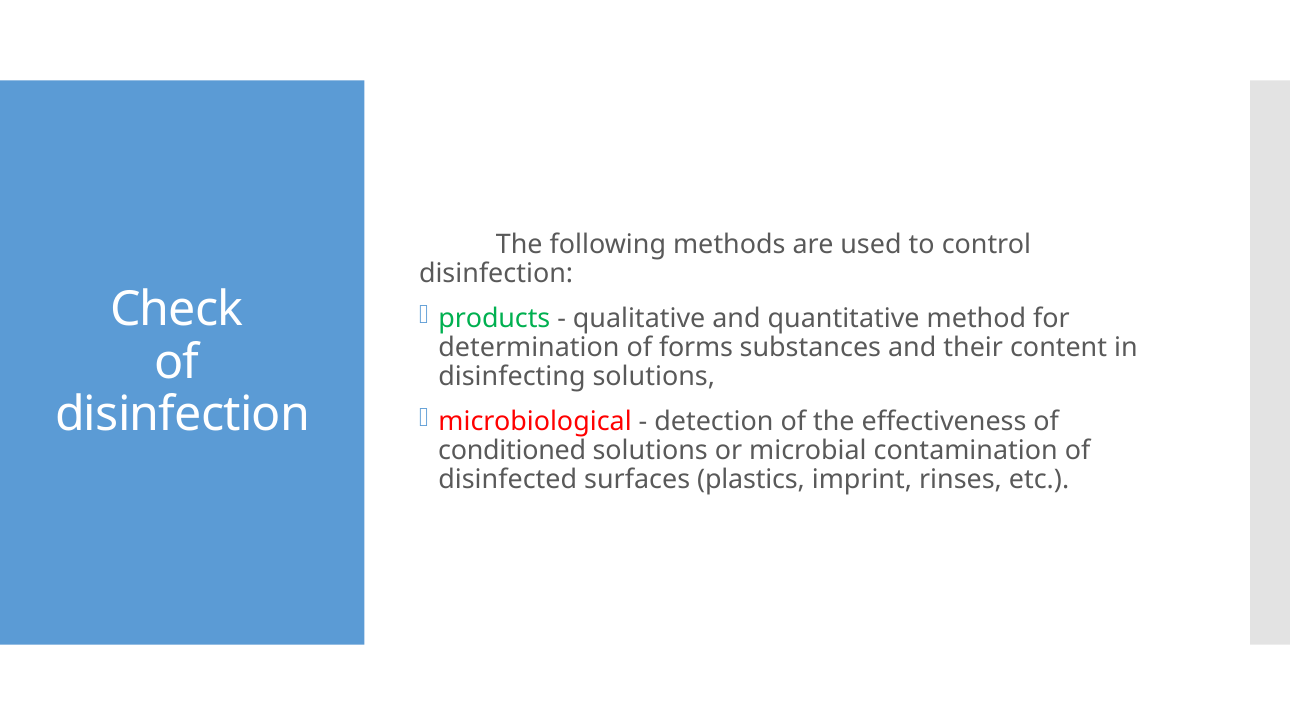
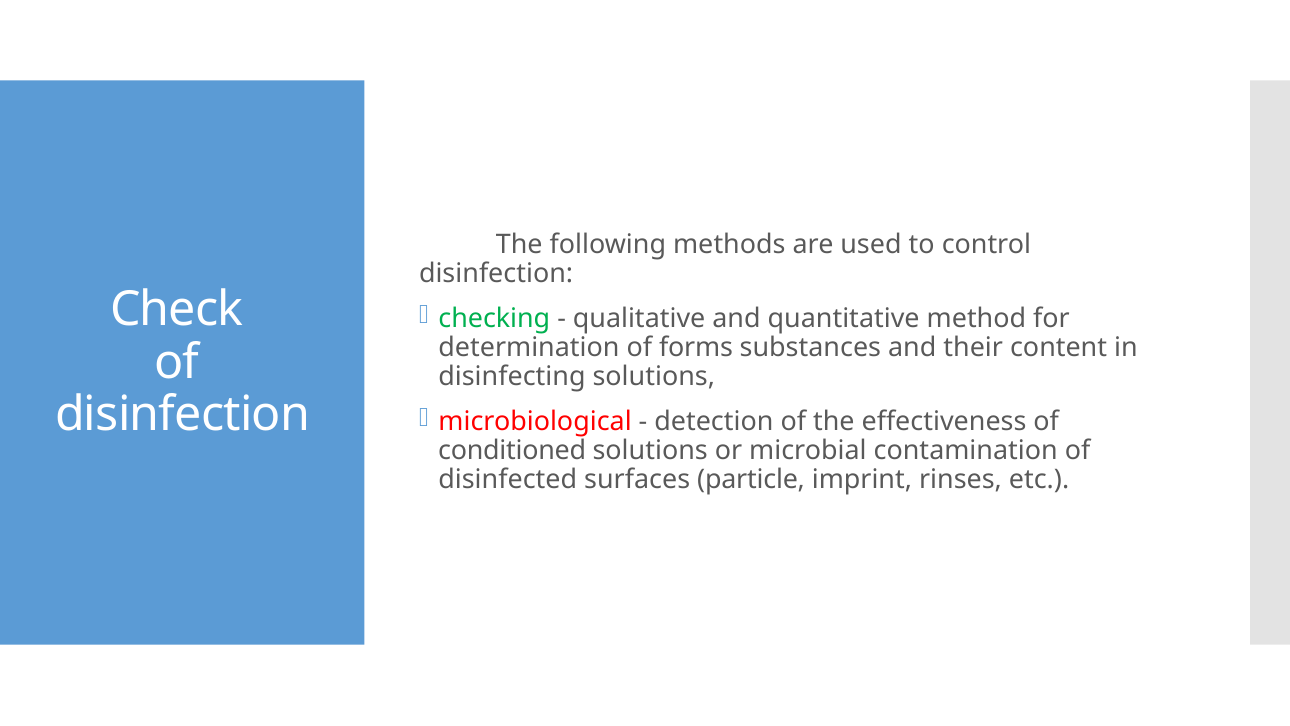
products: products -> checking (494, 319)
plastics: plastics -> particle (751, 480)
